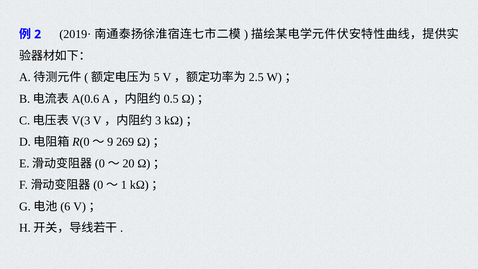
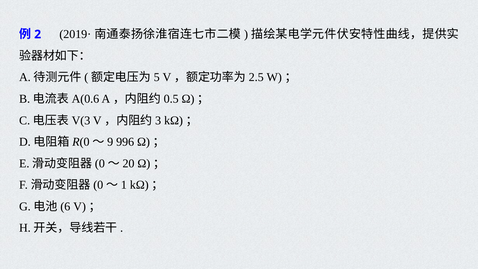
269: 269 -> 996 (125, 142)
